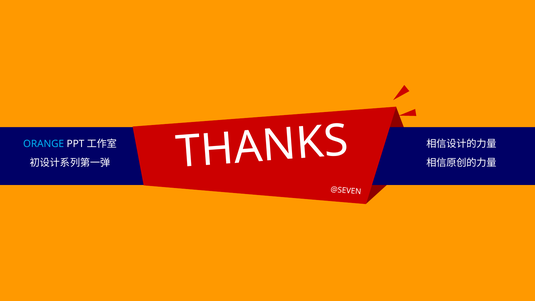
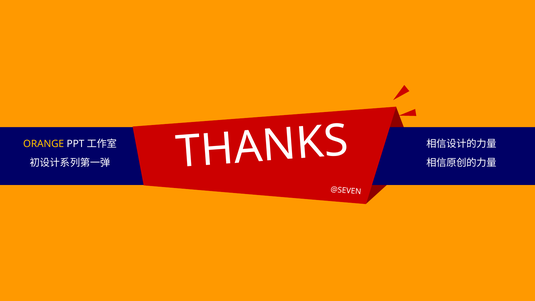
ORANGE colour: light blue -> yellow (44, 144)
